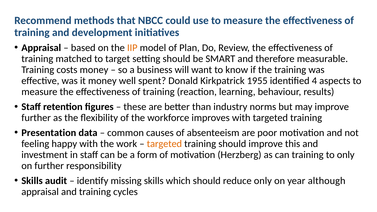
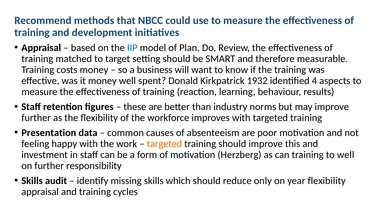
IIP colour: orange -> blue (132, 48)
1955: 1955 -> 1932 (257, 81)
to only: only -> well (346, 155)
year although: although -> flexibility (327, 181)
